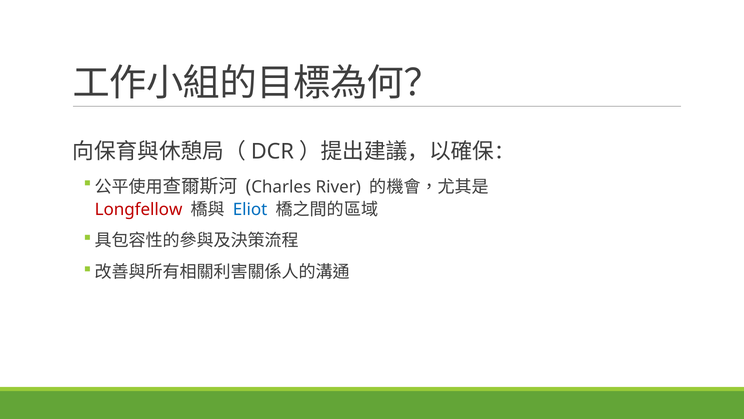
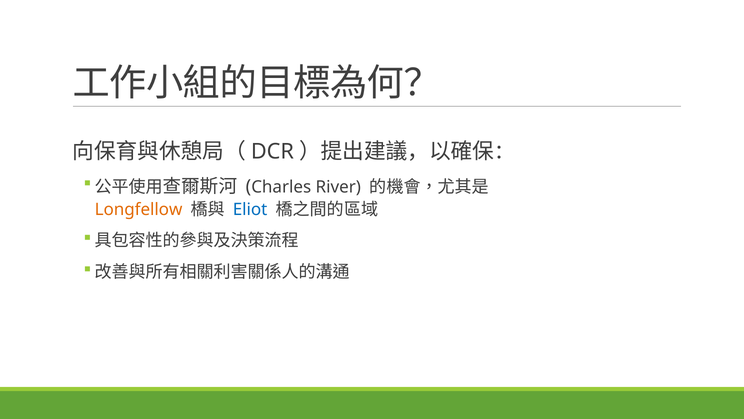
Longfellow colour: red -> orange (139, 209)
